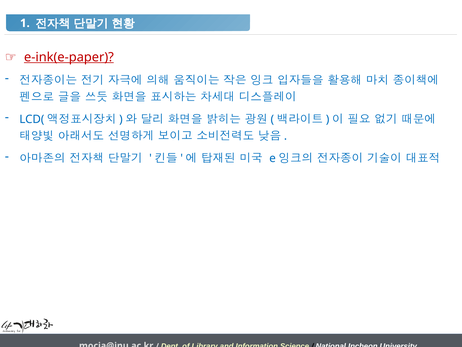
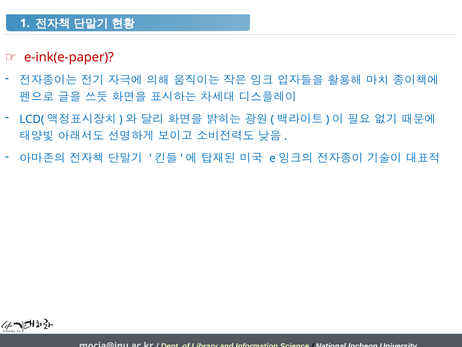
e-ink(e-paper underline: present -> none (69, 57)
